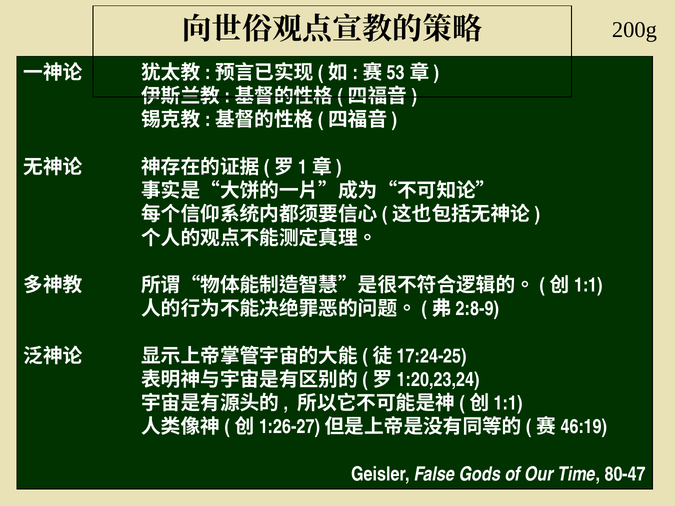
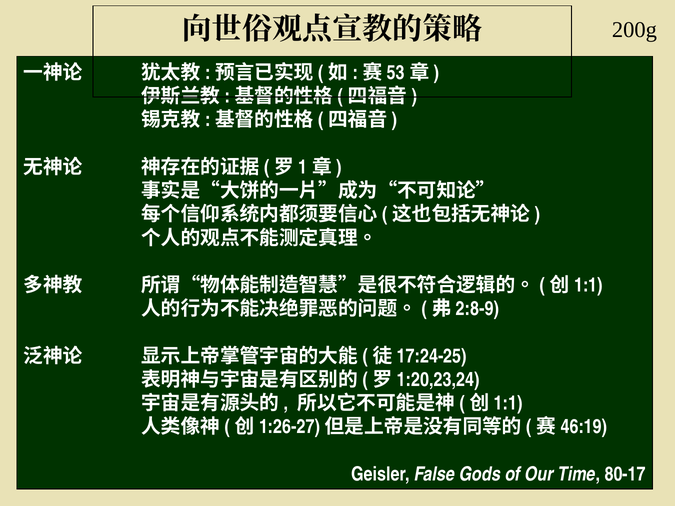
80-47: 80-47 -> 80-17 (625, 474)
